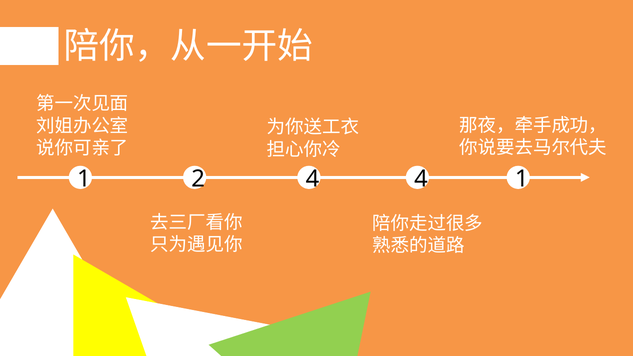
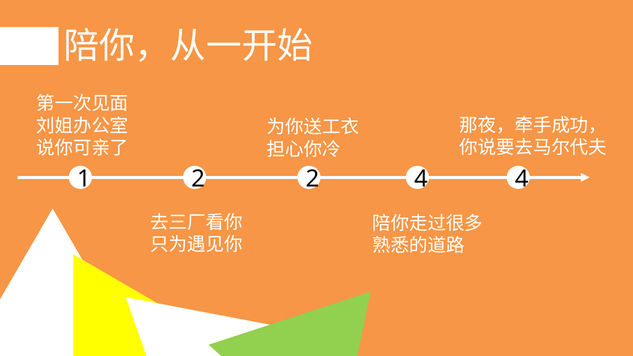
2 4: 4 -> 2 (312, 179)
4 1: 1 -> 4 (522, 179)
